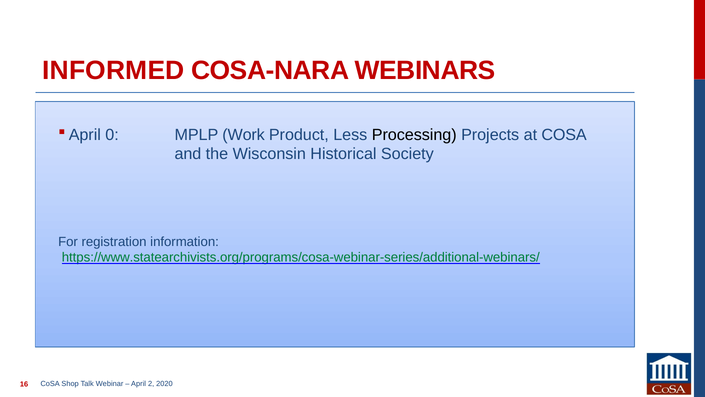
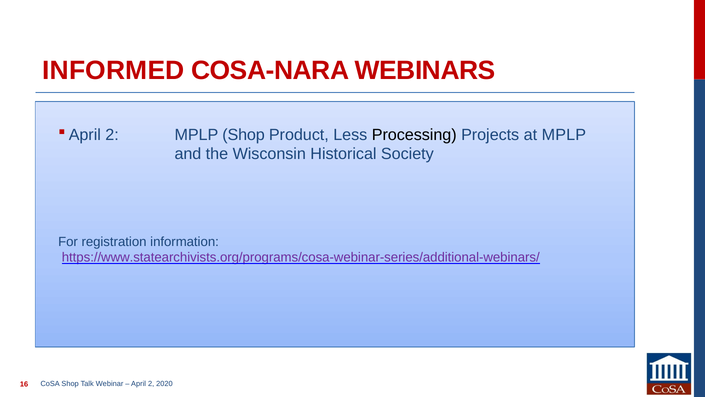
0: 0 -> 2 (112, 135)
MPLP Work: Work -> Shop (244, 135)
at COSA: COSA -> MPLP (564, 135)
https://www.statearchivists.org/programs/cosa-webinar-series/additional-webinars/ colour: green -> purple (301, 257)
